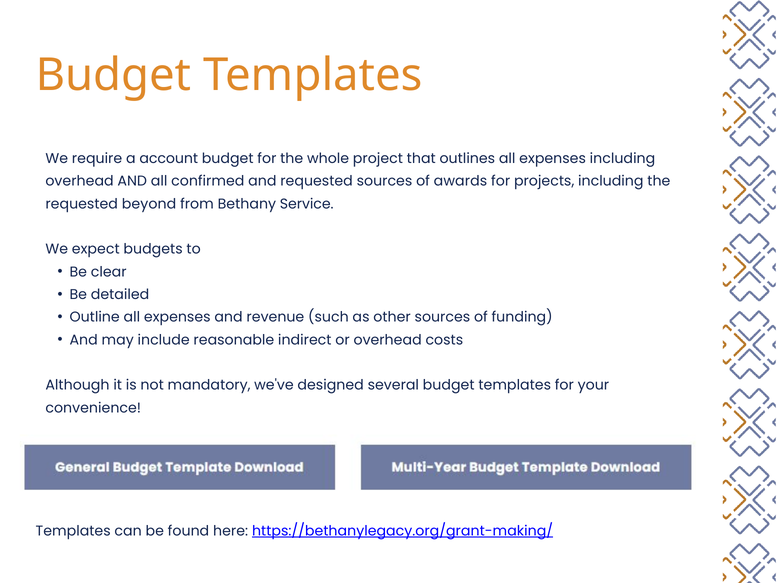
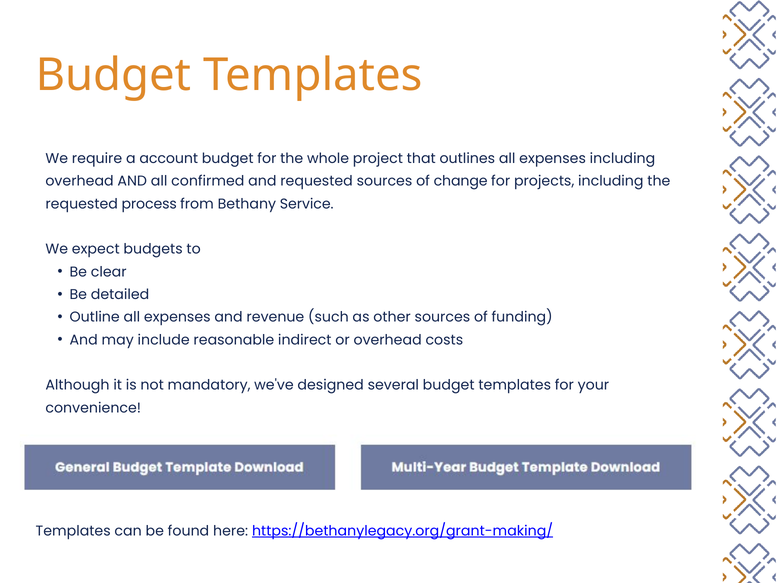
awards: awards -> change (461, 181)
beyond: beyond -> process (149, 204)
